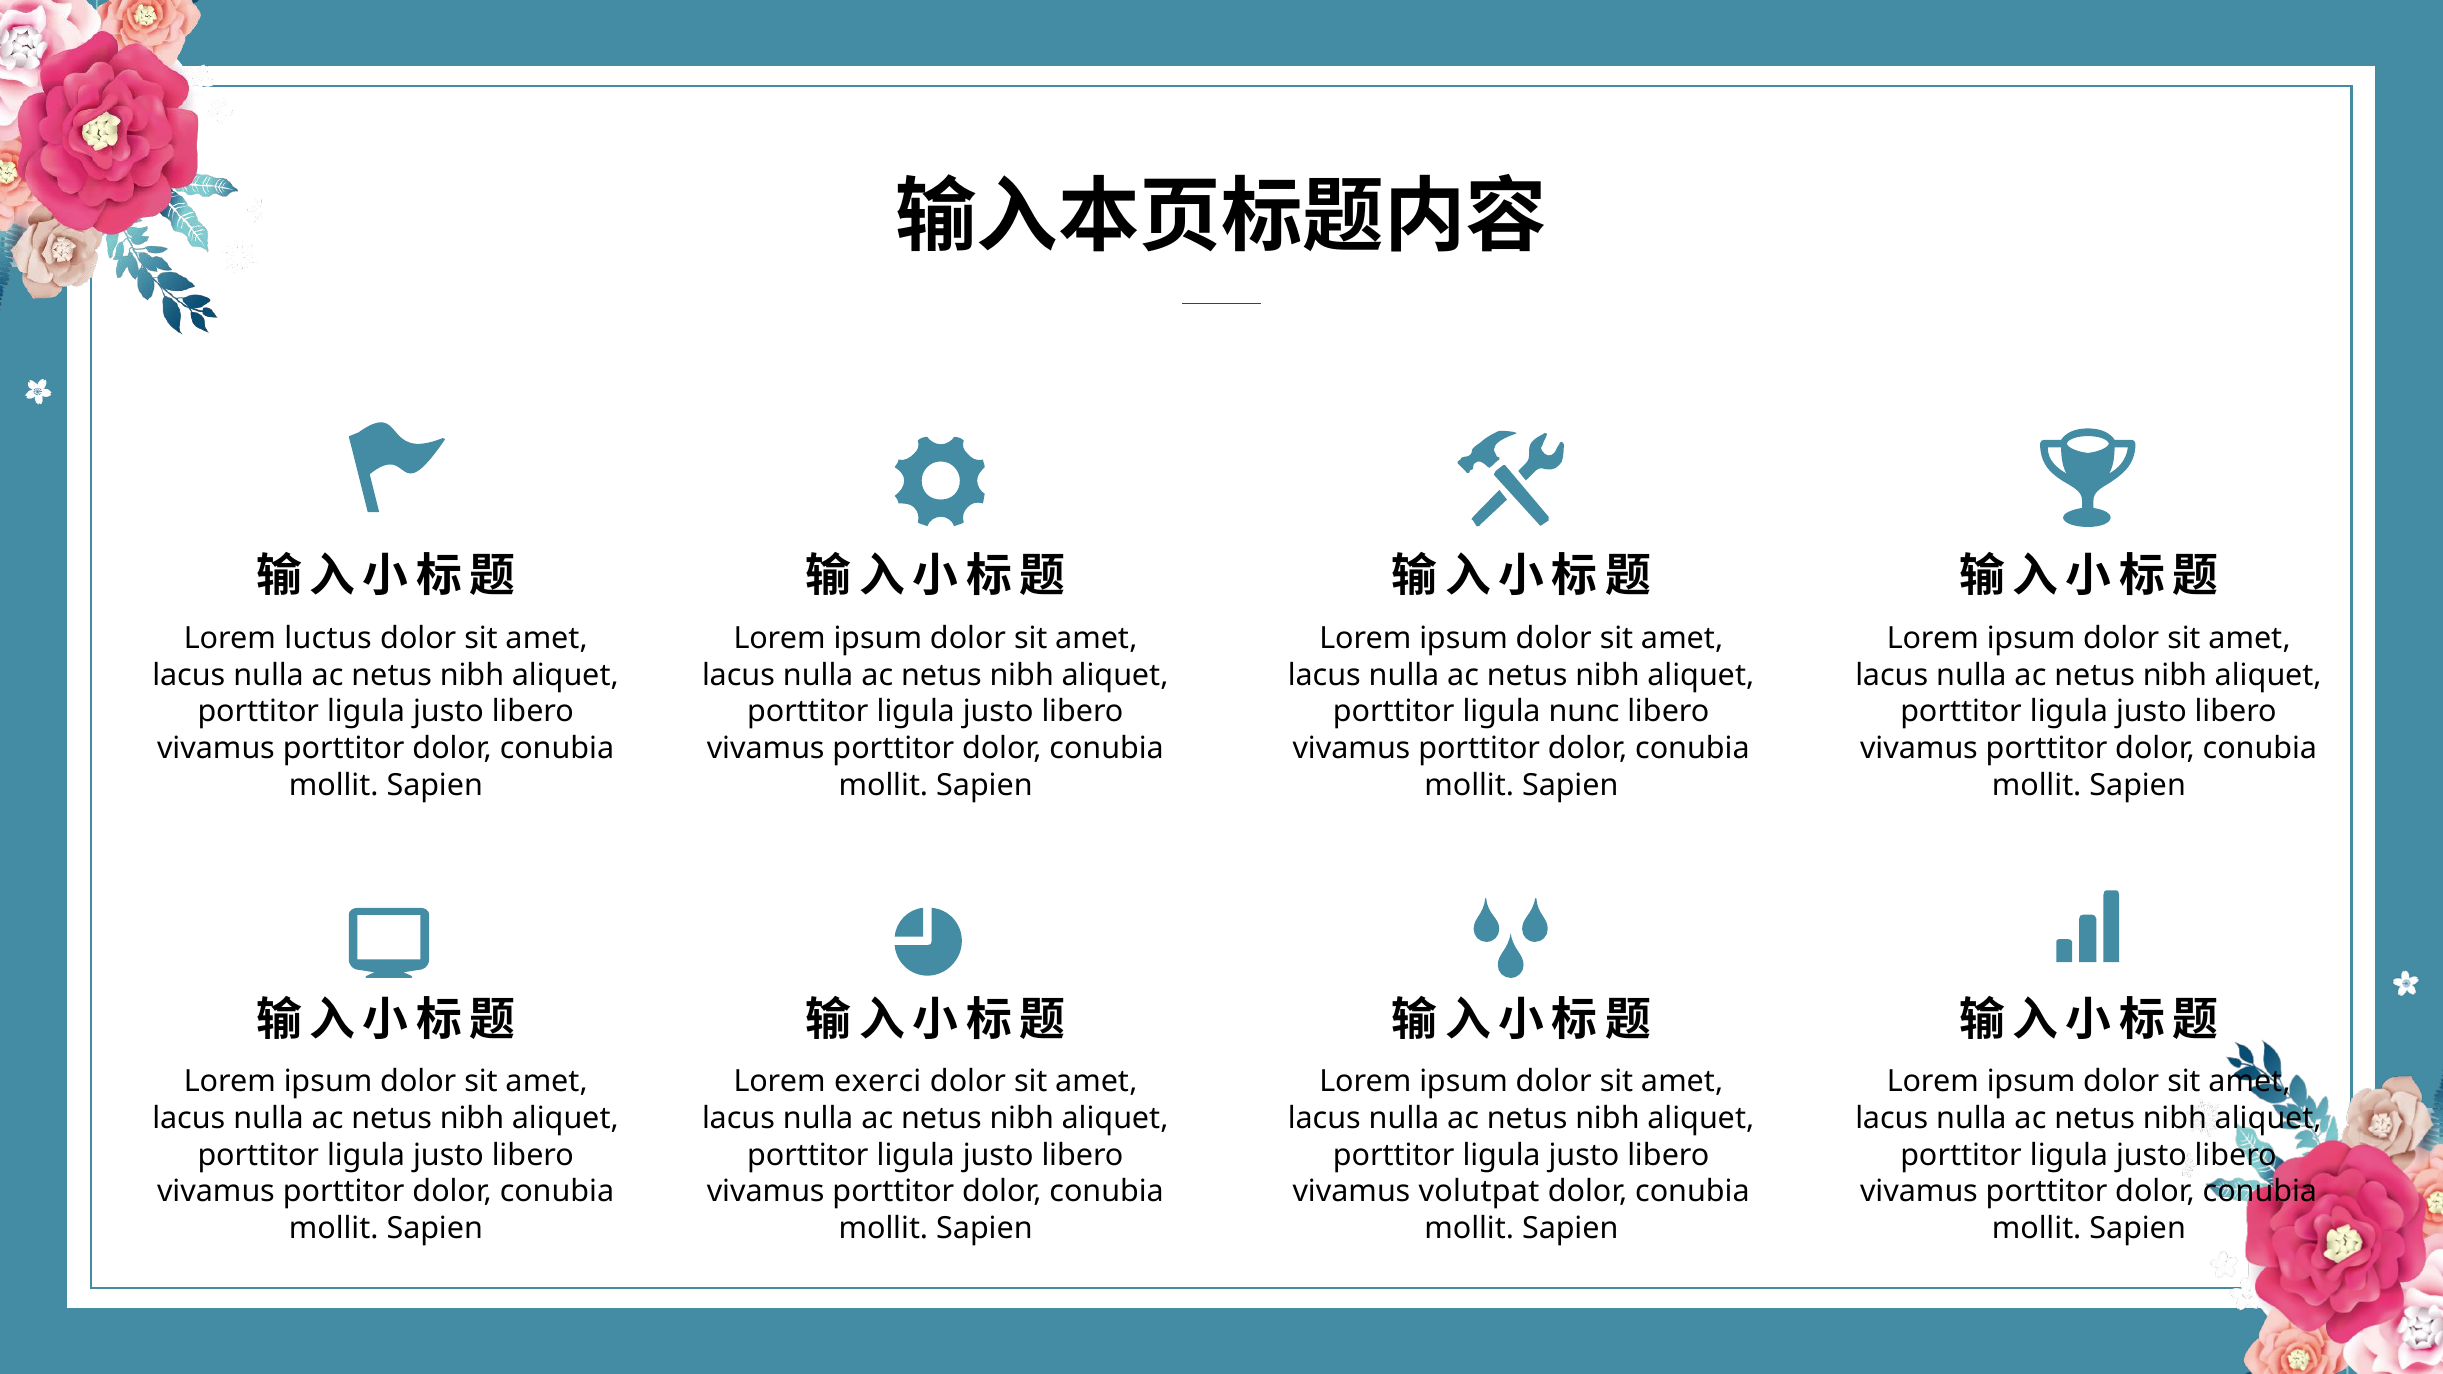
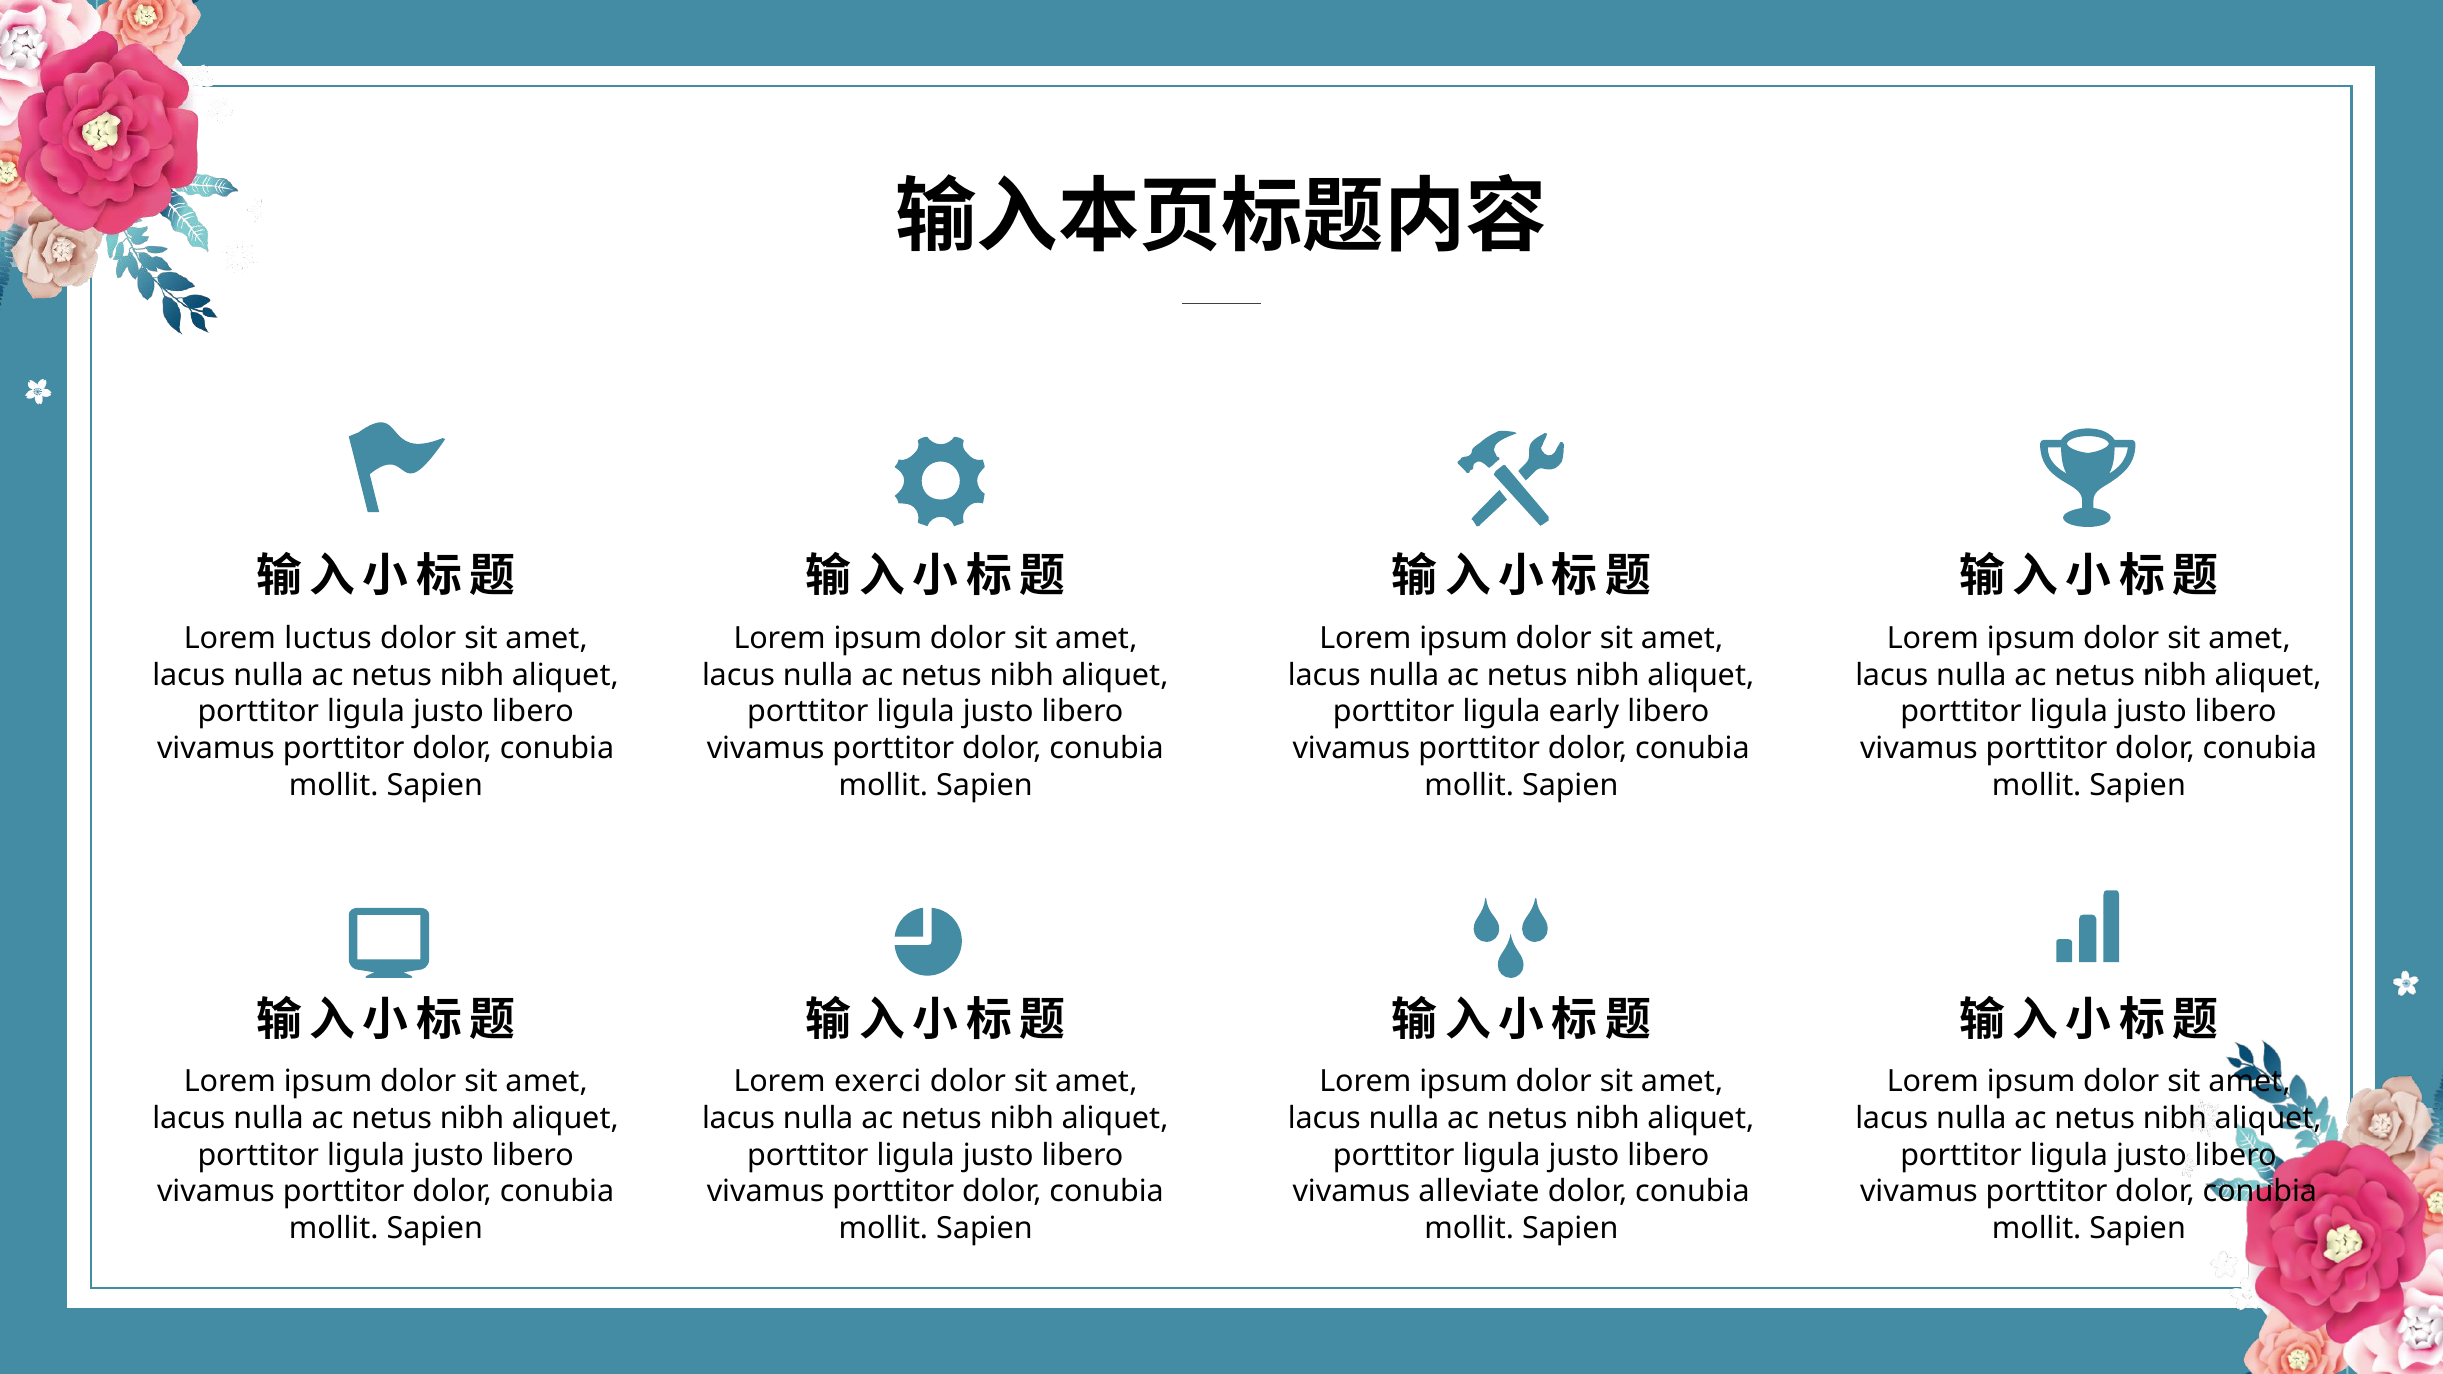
nunc: nunc -> early (1584, 712)
volutpat: volutpat -> alleviate (1479, 1192)
